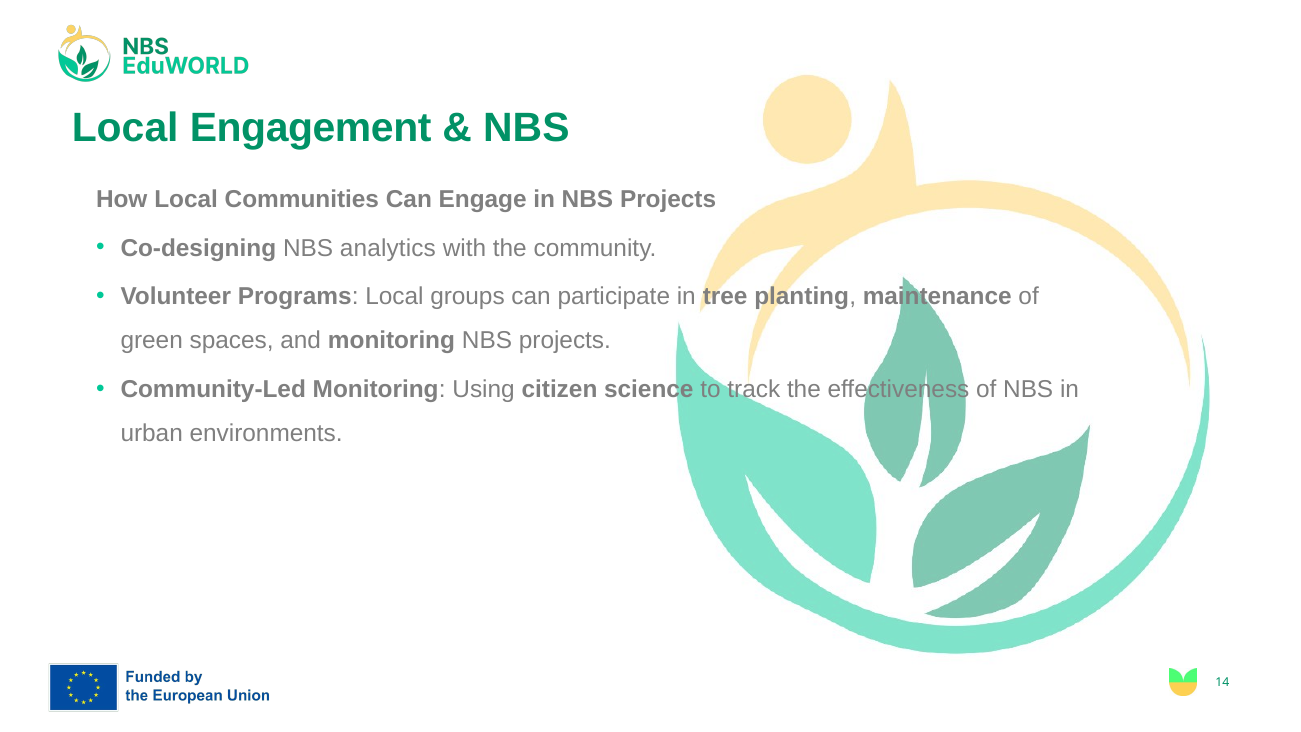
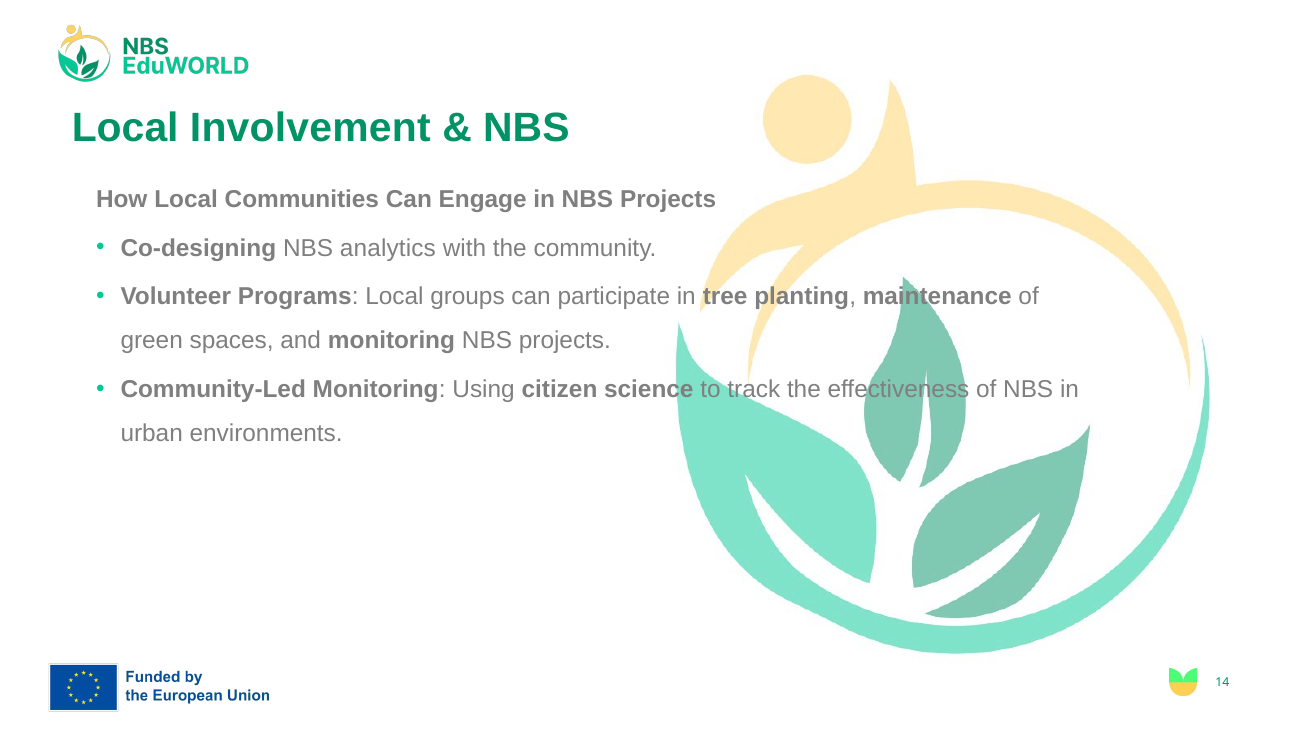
Engagement: Engagement -> Involvement (310, 128)
